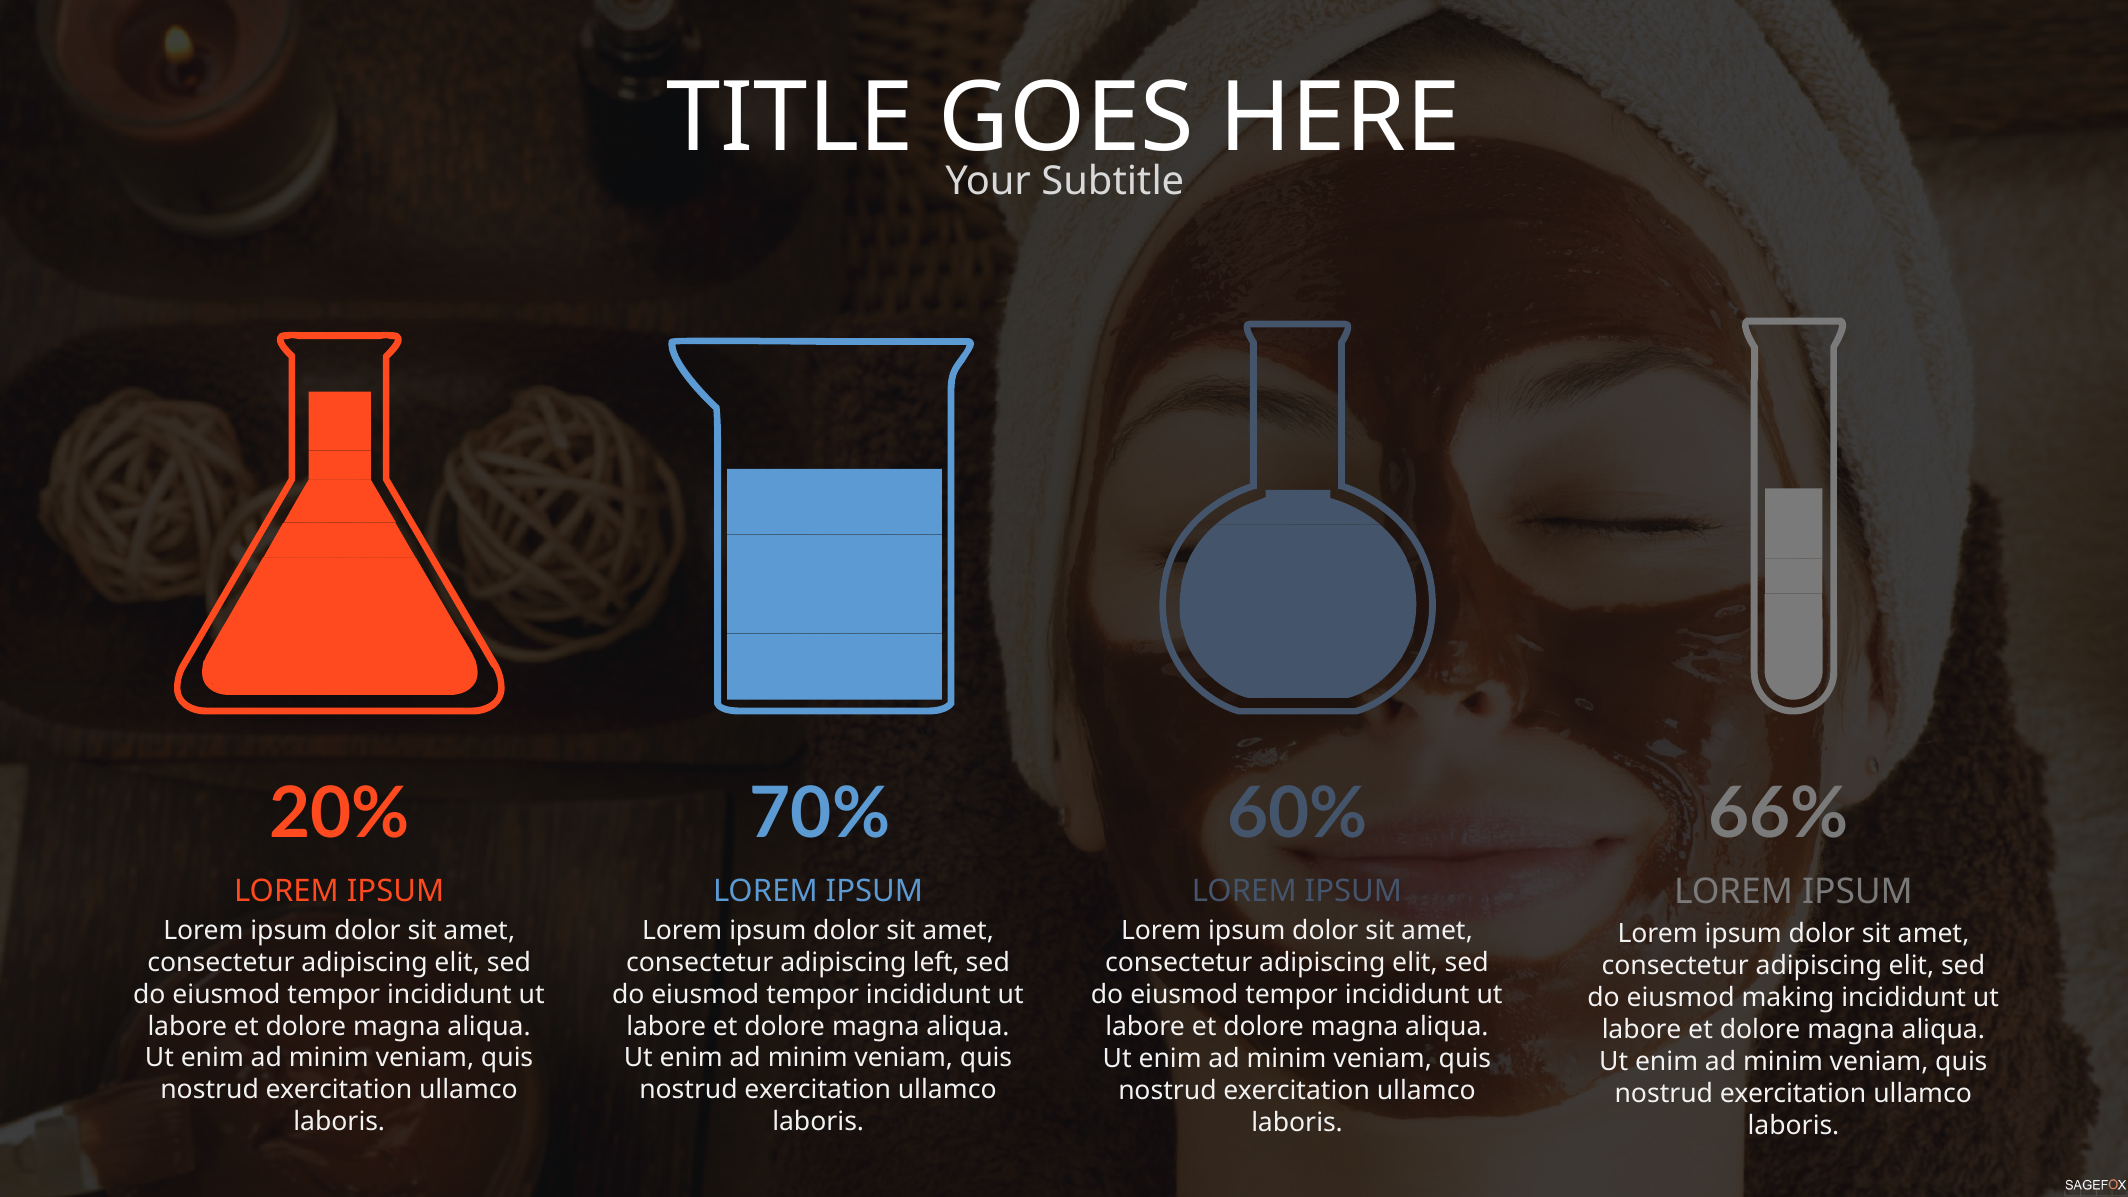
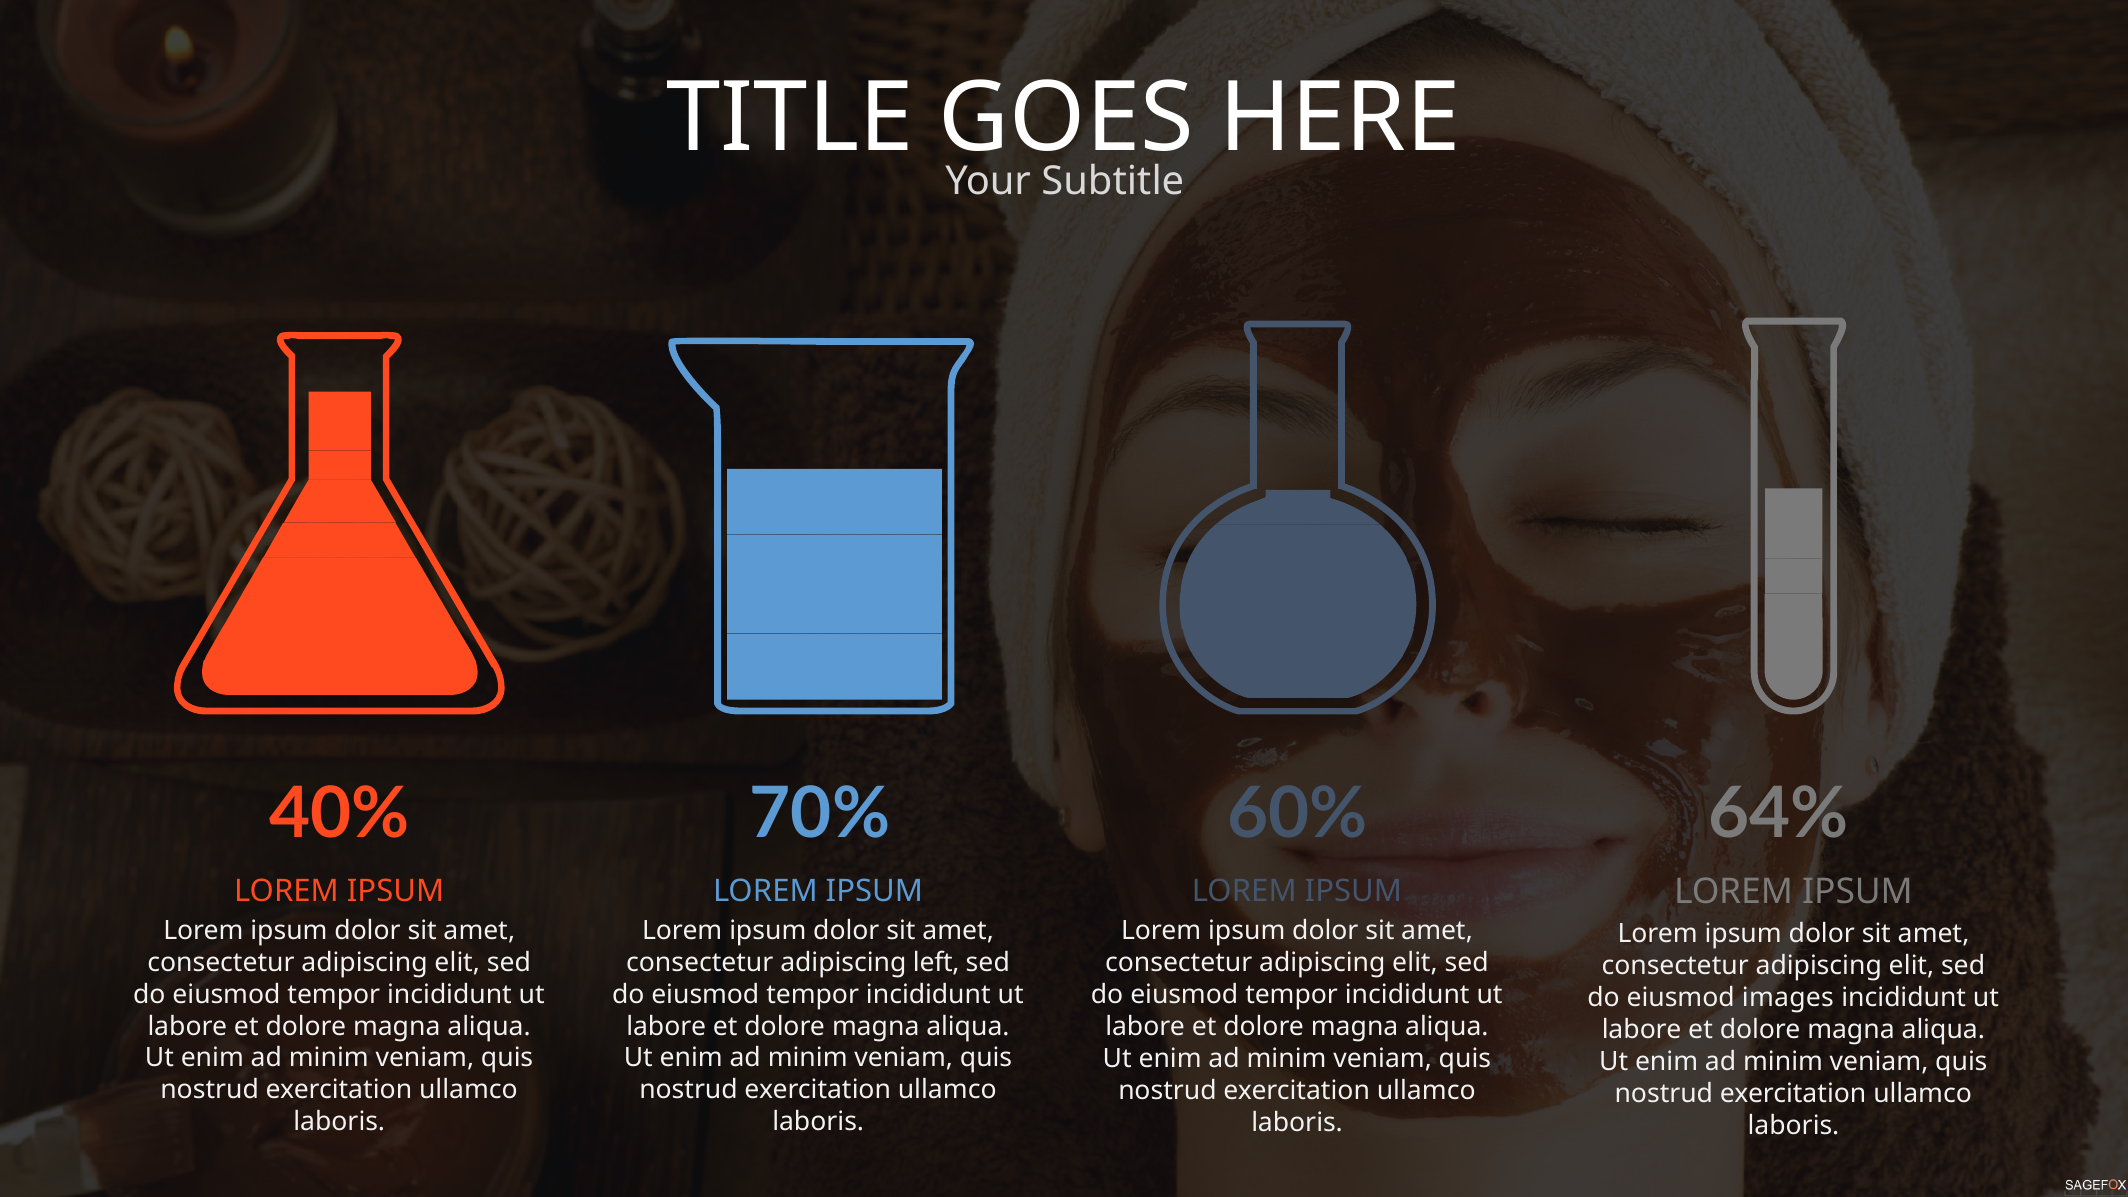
20%: 20% -> 40% (339, 814)
66%: 66% -> 64% (1778, 814)
making: making -> images (1788, 998)
